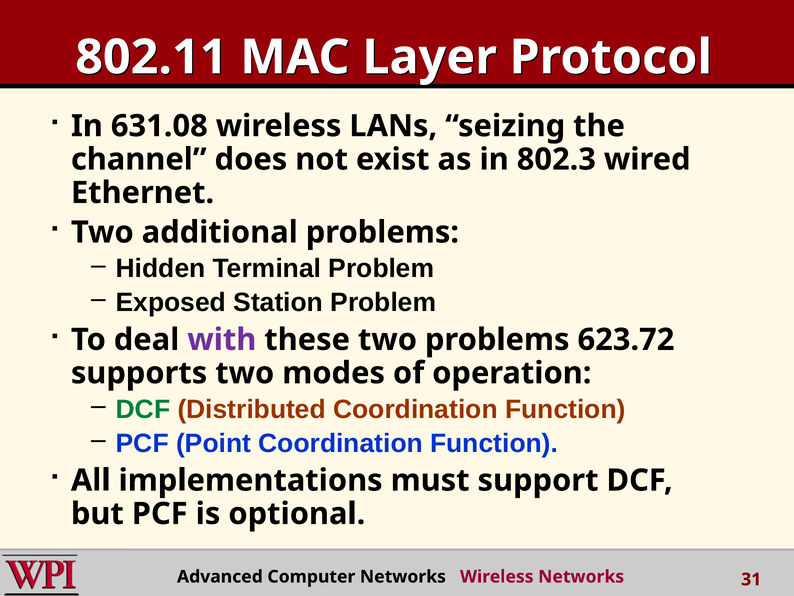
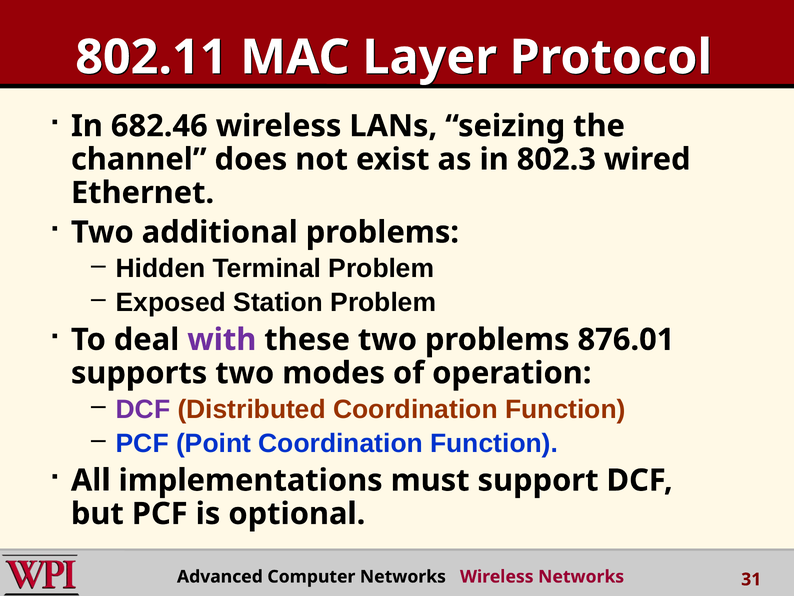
631.08: 631.08 -> 682.46 (159, 126)
623.72: 623.72 -> 876.01 (626, 339)
DCF colour: green -> purple (143, 409)
